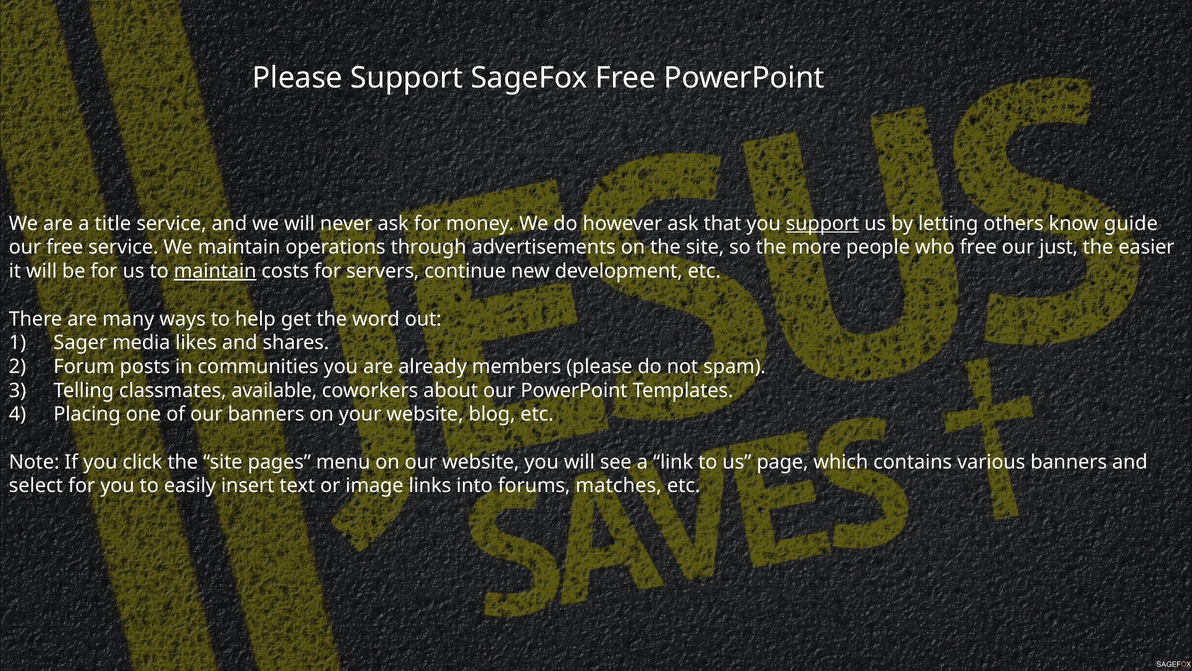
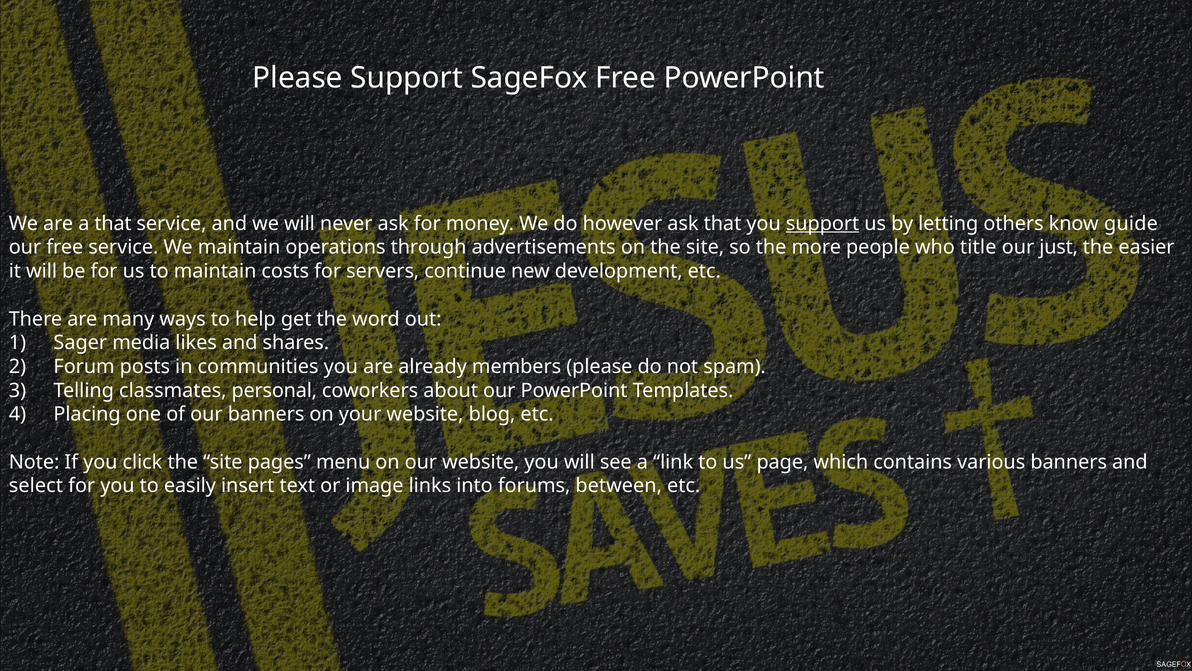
a title: title -> that (113, 223)
who free: free -> title (978, 247)
maintain underline: present -> none (215, 271)
available: available -> personal (274, 390)
matches: matches -> between (619, 486)
